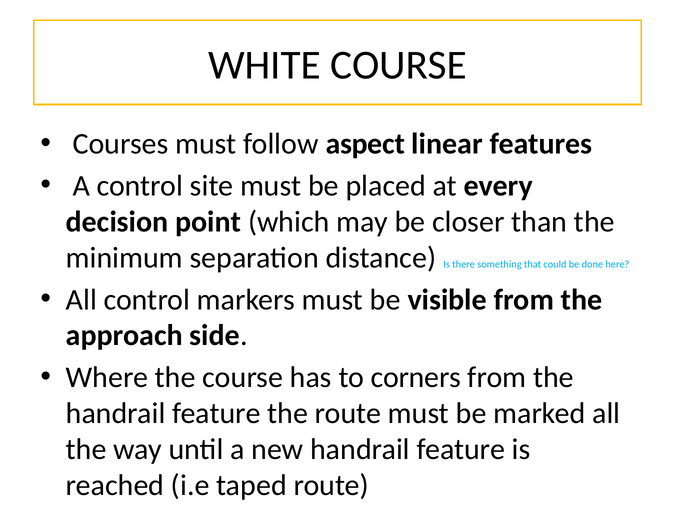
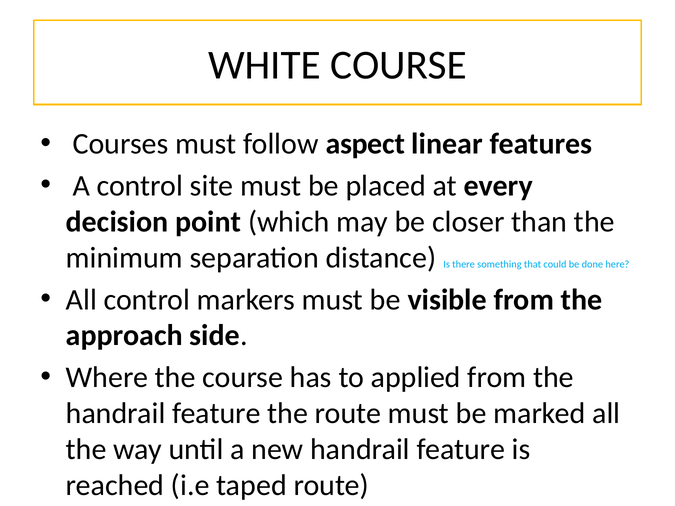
corners: corners -> applied (416, 378)
